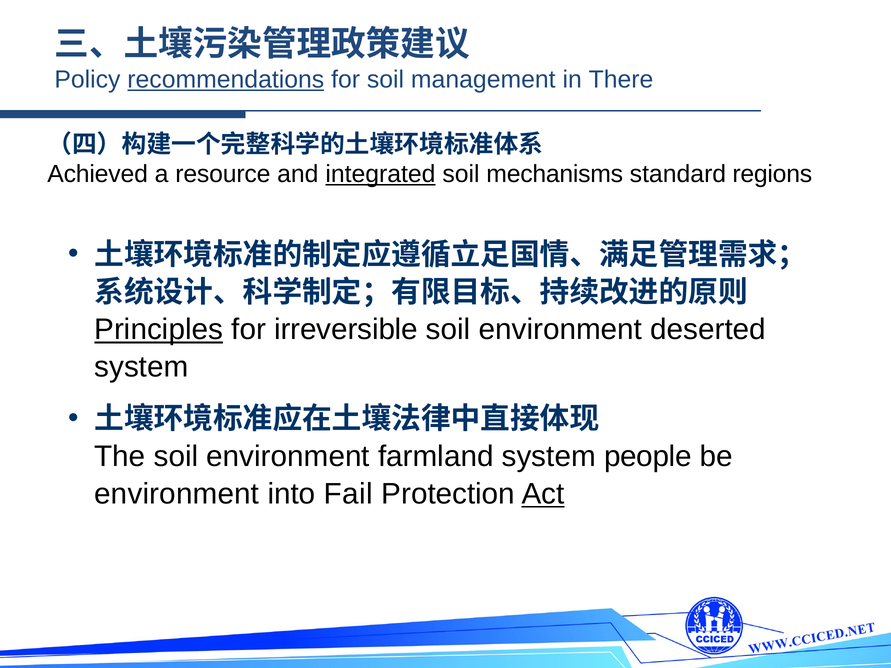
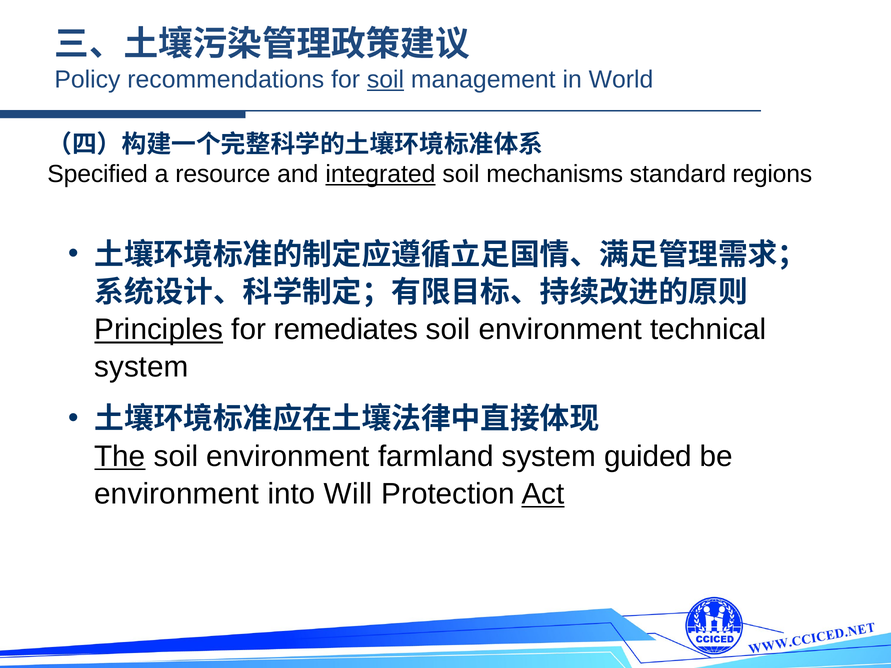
recommendations underline: present -> none (226, 79)
soil underline: none -> present (386, 79)
There: There -> World (621, 79)
Achieved: Achieved -> Specified (98, 174)
irreversible: irreversible -> remediates (346, 330)
deserted: deserted -> technical (708, 330)
The underline: none -> present (120, 457)
people: people -> guided (648, 457)
Fail: Fail -> Will (348, 494)
